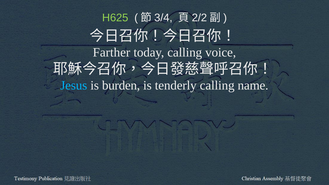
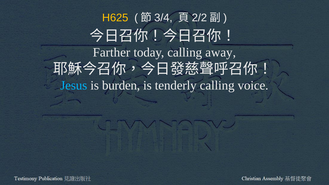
H625 colour: light green -> yellow (115, 18)
voice: voice -> away (221, 52)
name: name -> voice (253, 85)
